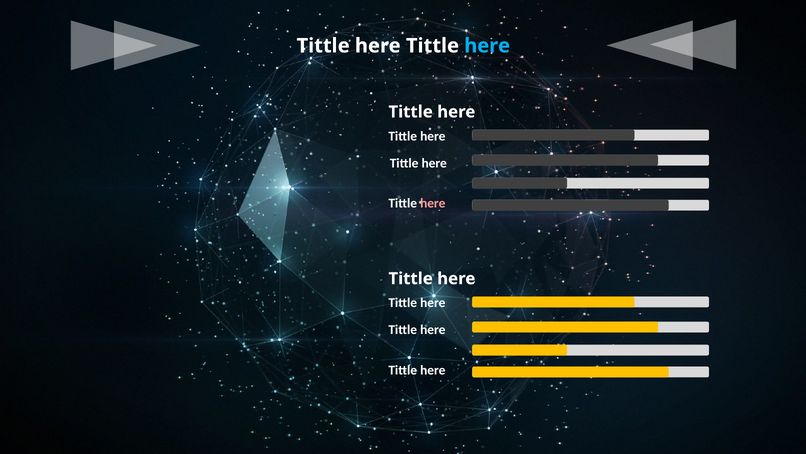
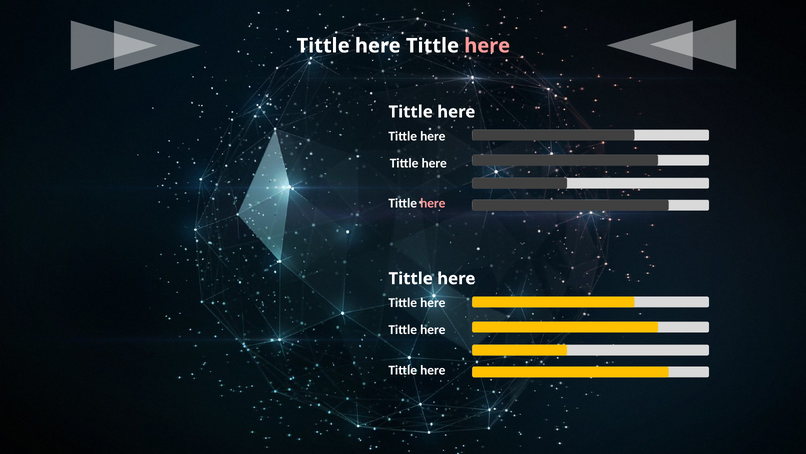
here colour: light blue -> pink (487, 46)
